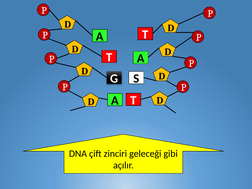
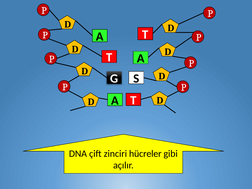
geleceği: geleceği -> hücreler (145, 154)
